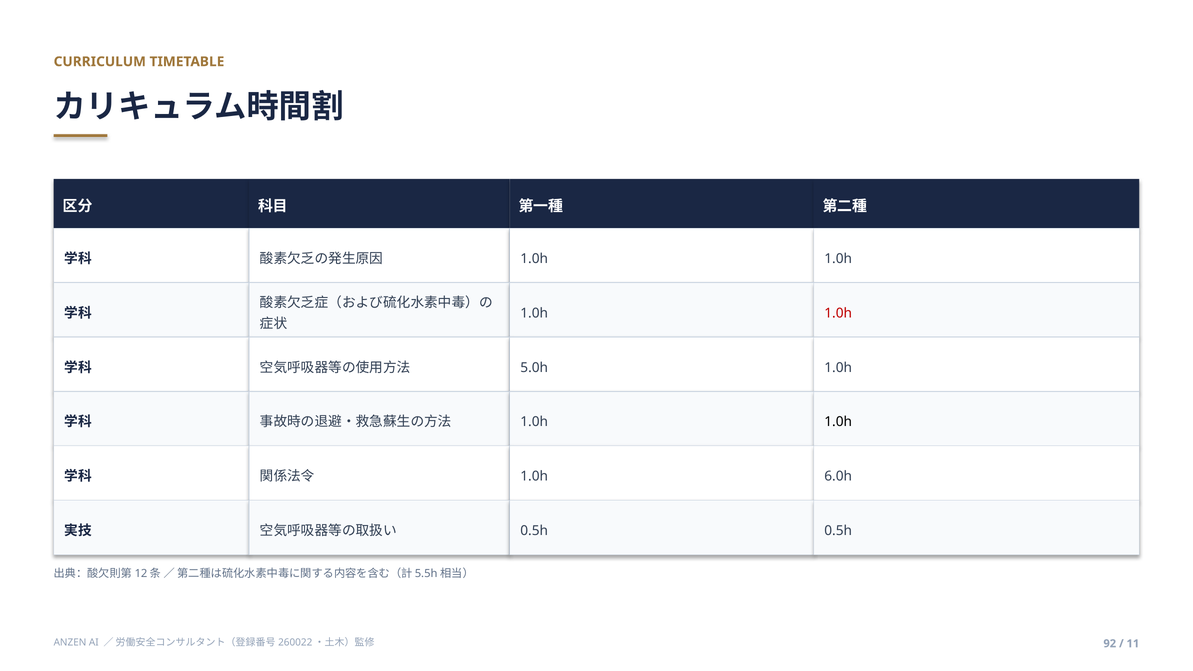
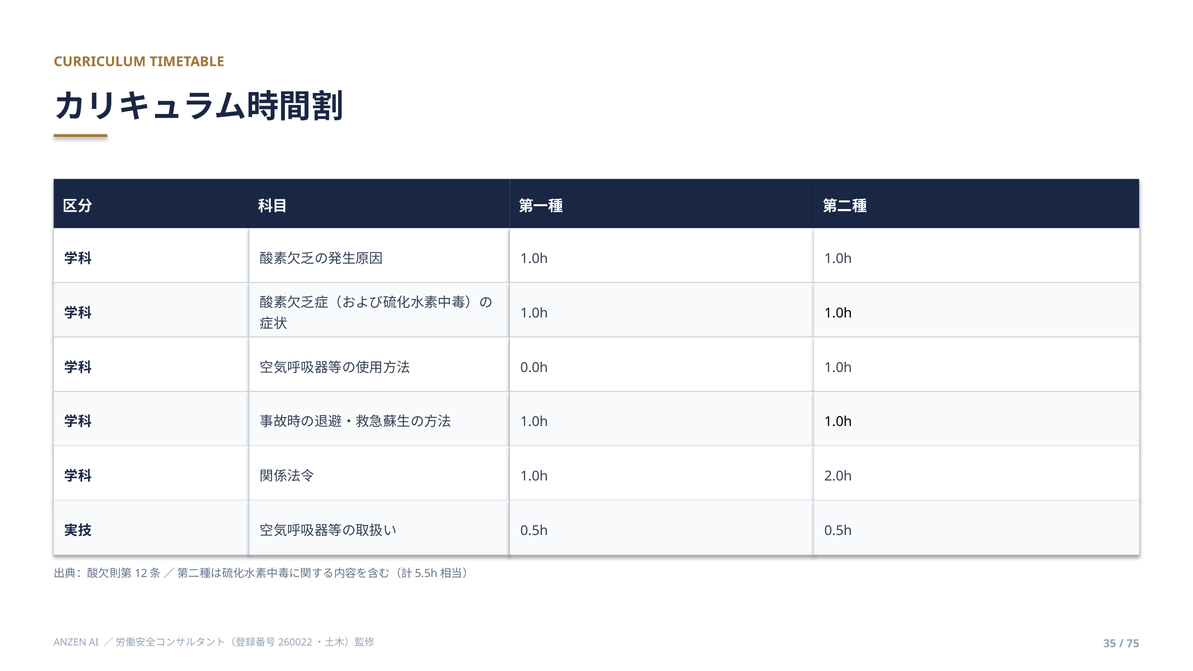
1.0h colour: red -> black (838, 313)
5.0h: 5.0h -> 0.0h (534, 368)
6.0h: 6.0h -> 2.0h (838, 476)
92: 92 -> 35 (1110, 644)
11: 11 -> 75 (1133, 644)
